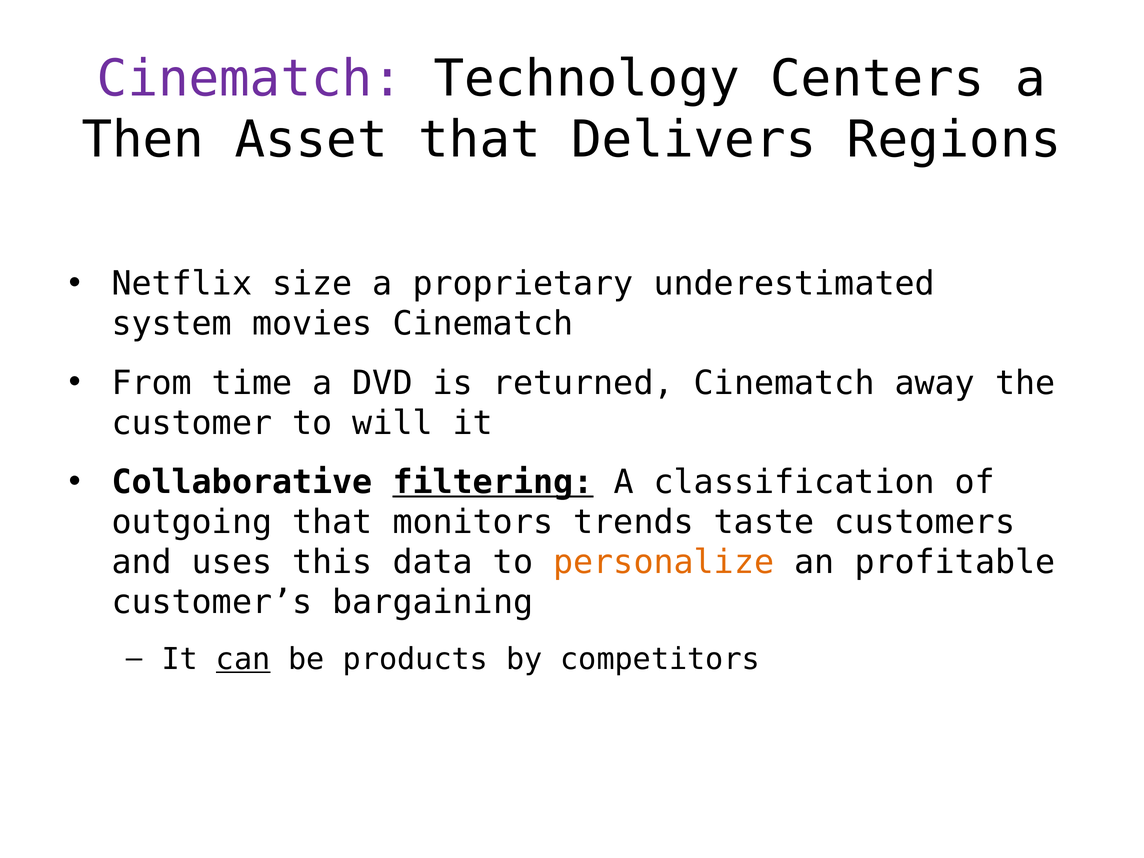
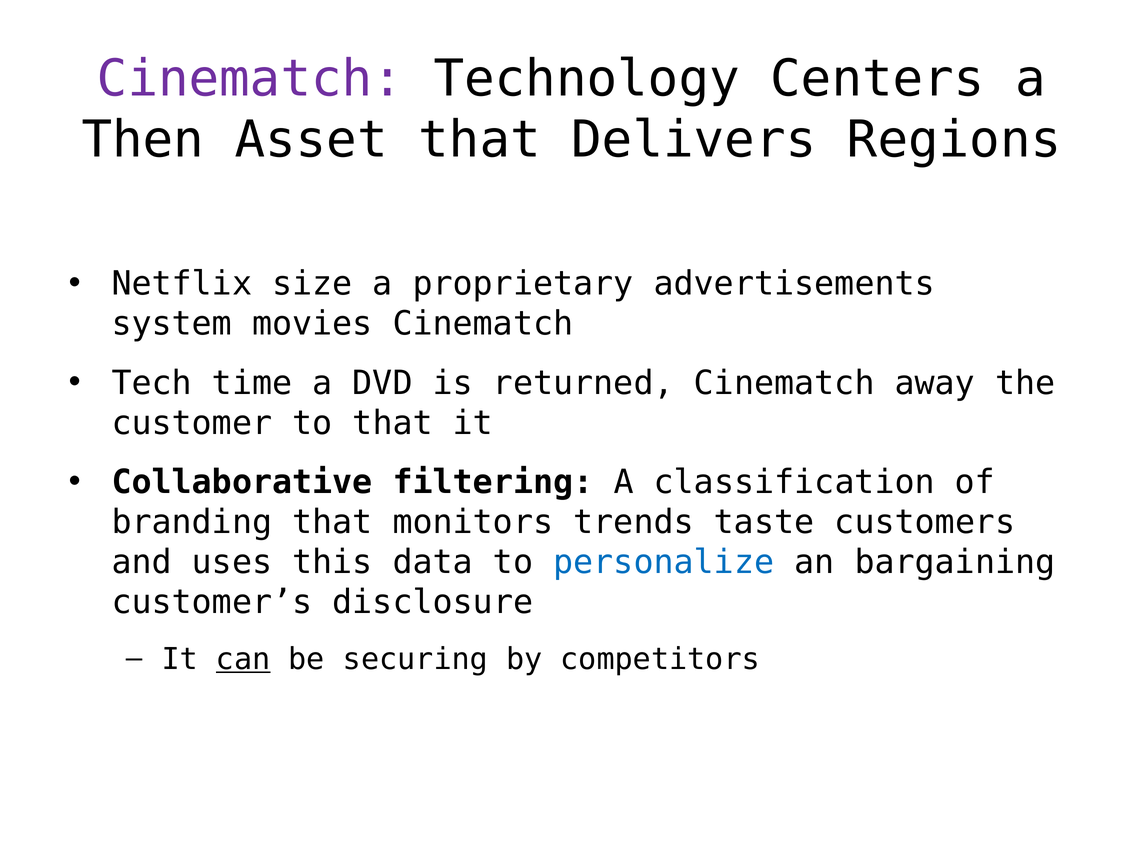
underestimated: underestimated -> advertisements (794, 284)
From: From -> Tech (152, 383)
to will: will -> that (393, 423)
filtering underline: present -> none (493, 482)
outgoing: outgoing -> branding (192, 522)
personalize colour: orange -> blue (664, 562)
profitable: profitable -> bargaining (955, 562)
bargaining: bargaining -> disclosure (433, 602)
products: products -> securing (415, 659)
